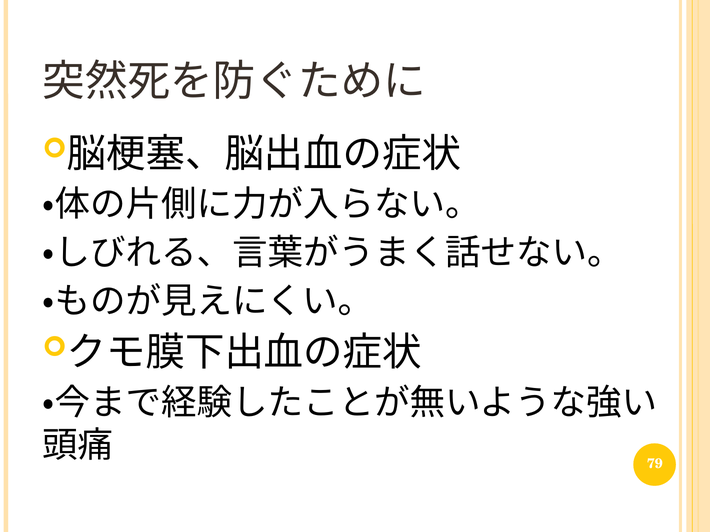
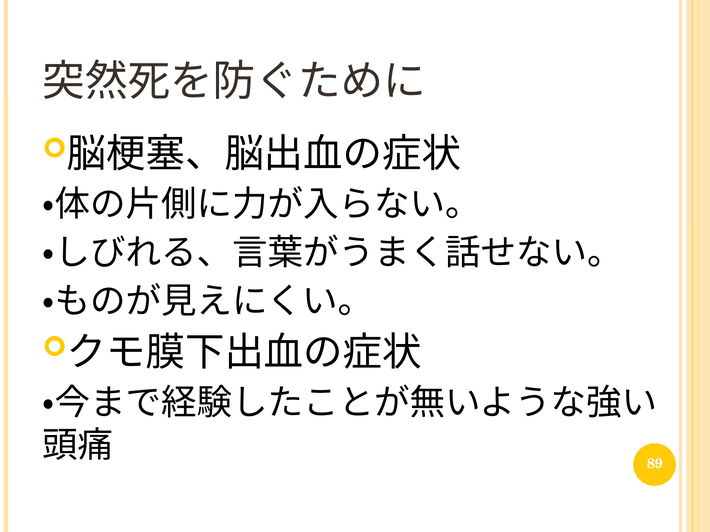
79: 79 -> 89 (655, 464)
